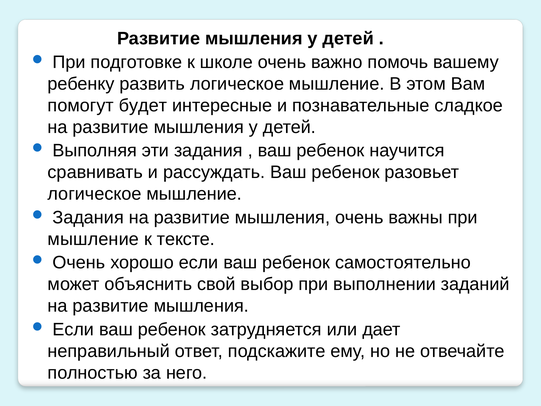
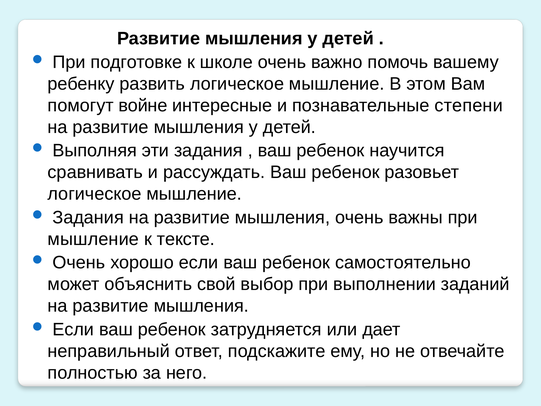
будет: будет -> войне (143, 105)
сладкое: сладкое -> степени (469, 105)
